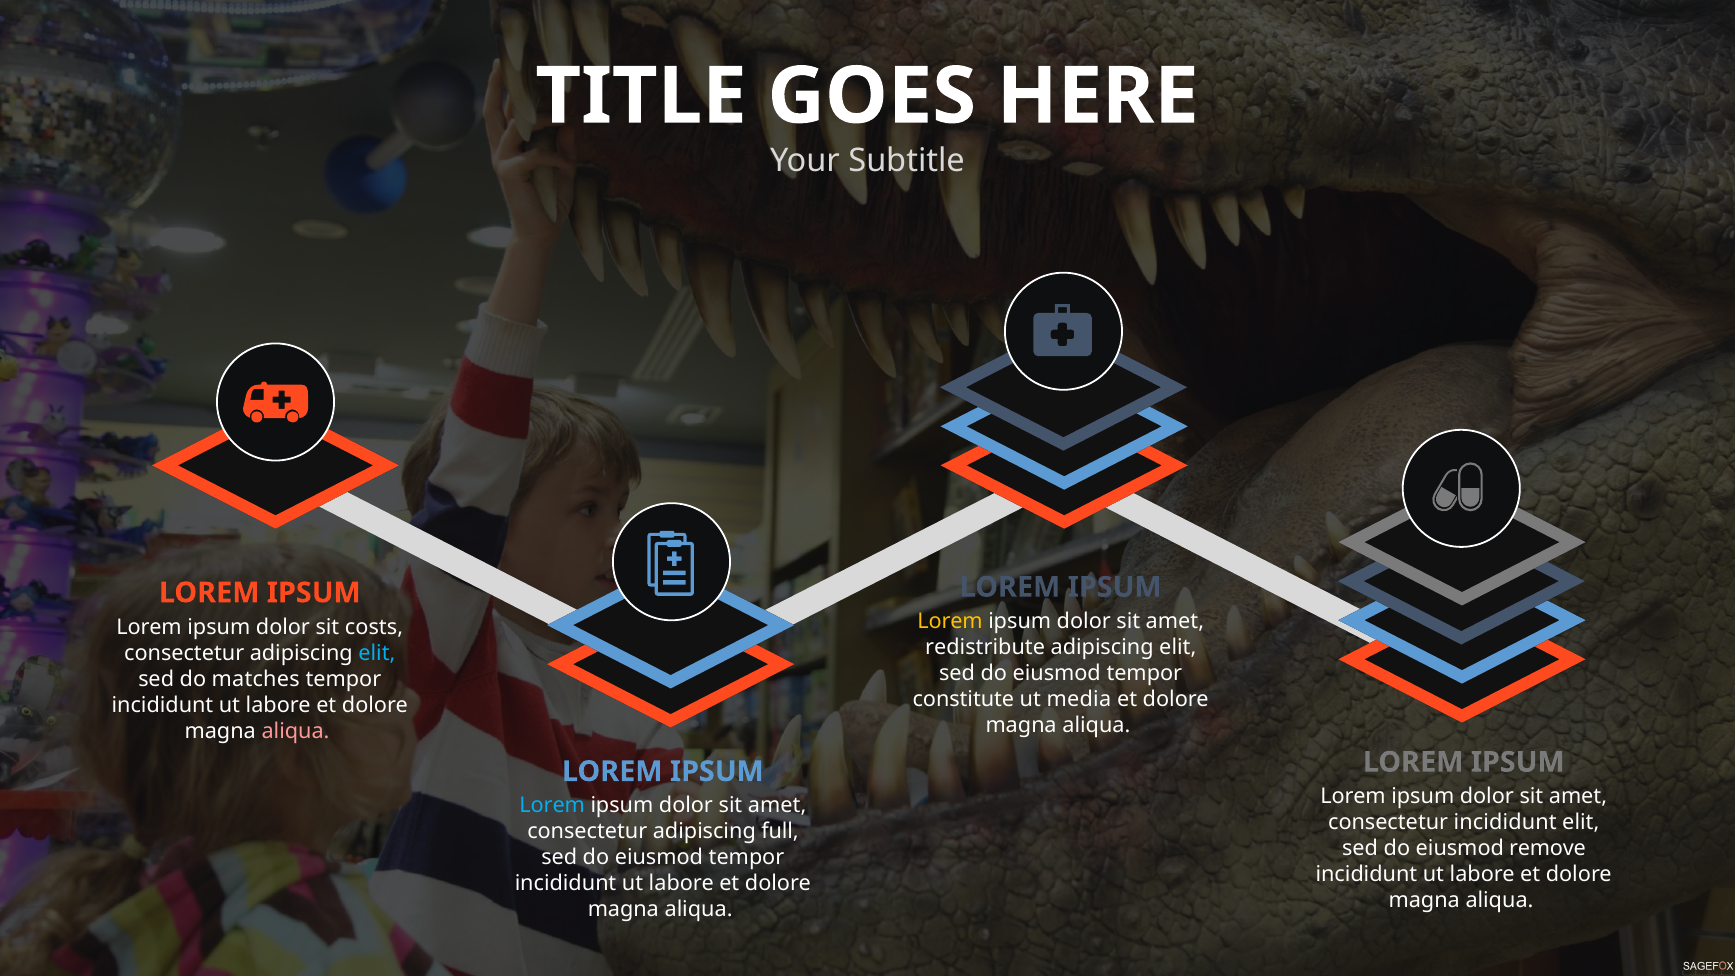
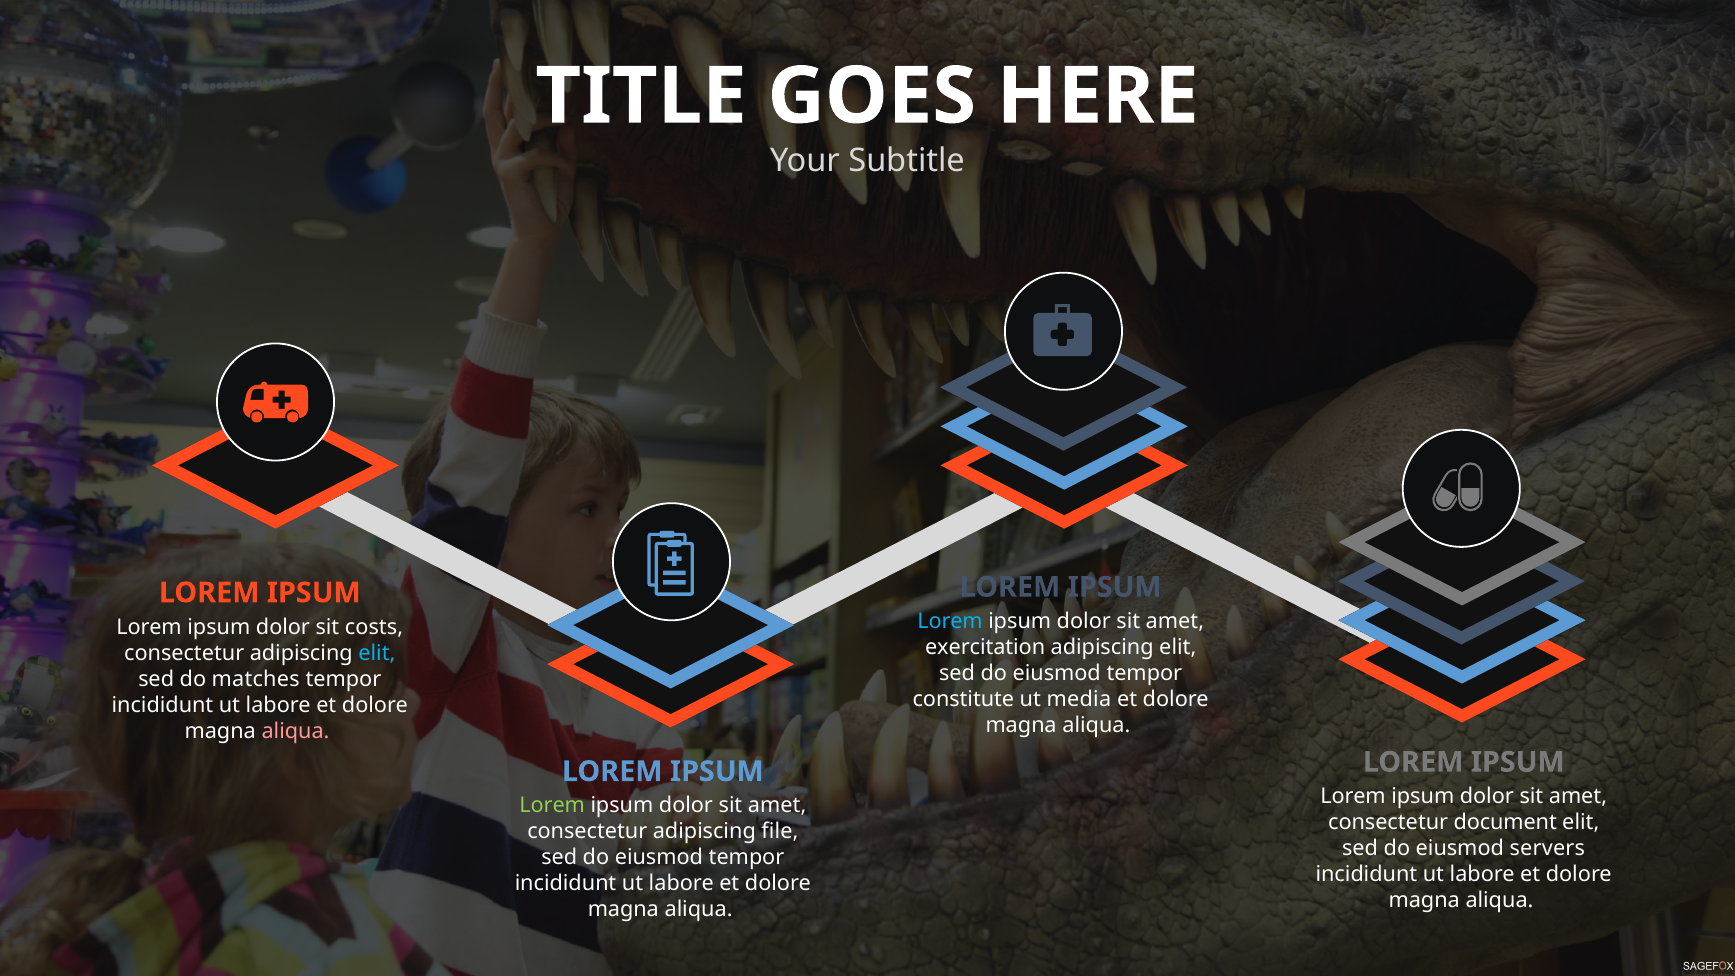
Lorem colour: yellow -> light blue (950, 621)
redistribute: redistribute -> exercitation (985, 647)
Lorem colour: light blue -> light green (552, 806)
consectetur incididunt: incididunt -> document (1505, 822)
full: full -> file (780, 832)
remove: remove -> servers (1547, 848)
